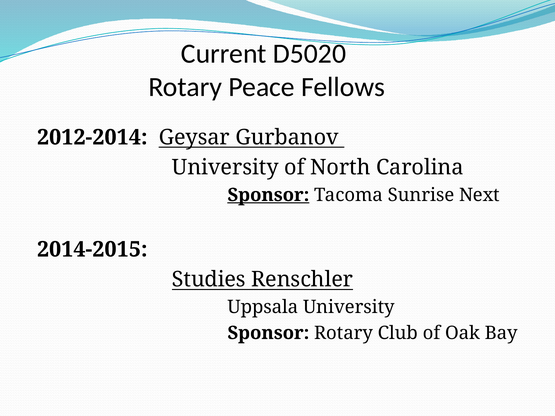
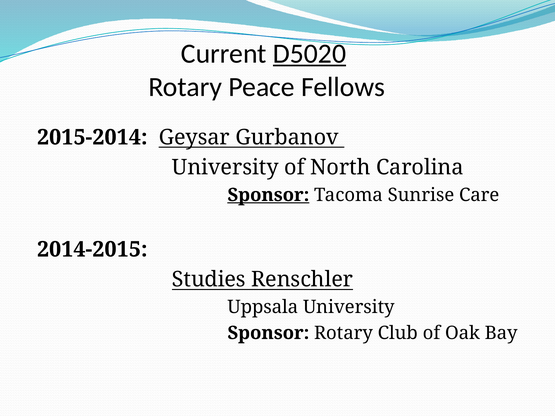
D5020 underline: none -> present (309, 54)
2012-2014: 2012-2014 -> 2015-2014 (92, 137)
Next: Next -> Care (479, 195)
